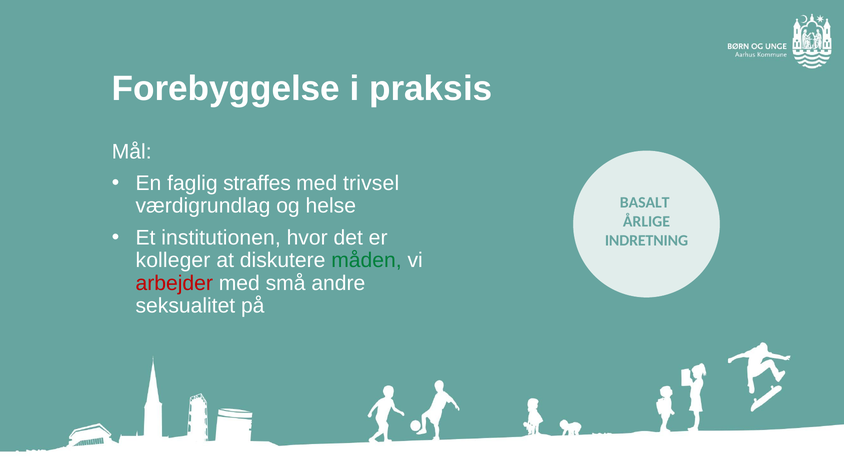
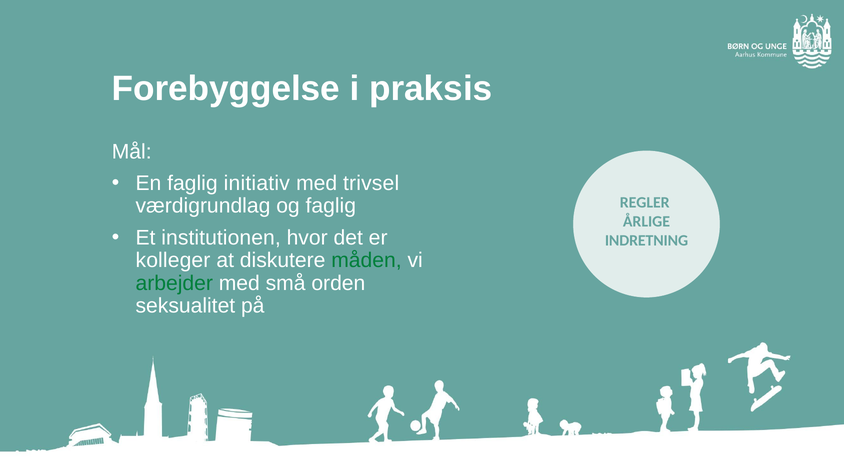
straffes: straffes -> initiativ (257, 183)
og helse: helse -> faglig (331, 206)
BASALT: BASALT -> REGLER (645, 203)
arbejder colour: red -> green (174, 283)
andre: andre -> orden (338, 283)
